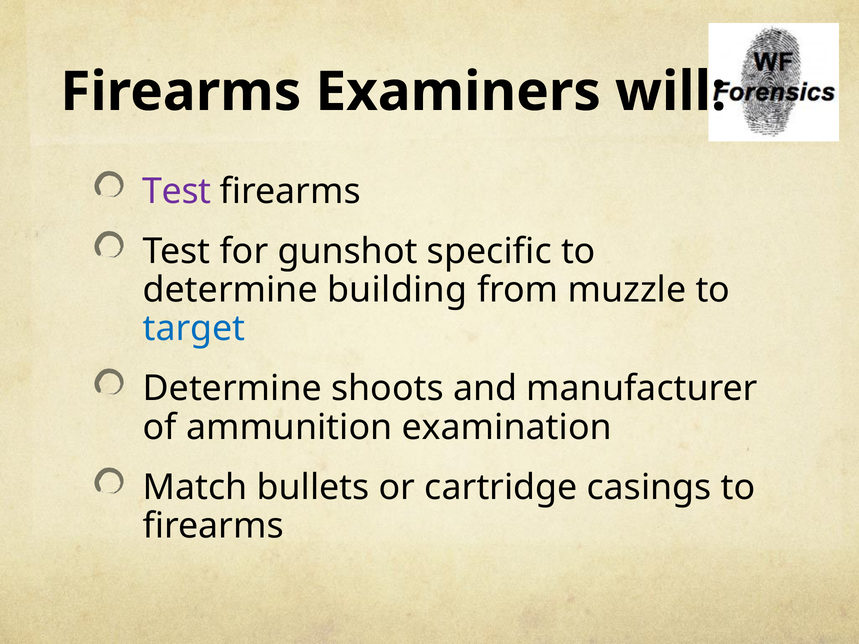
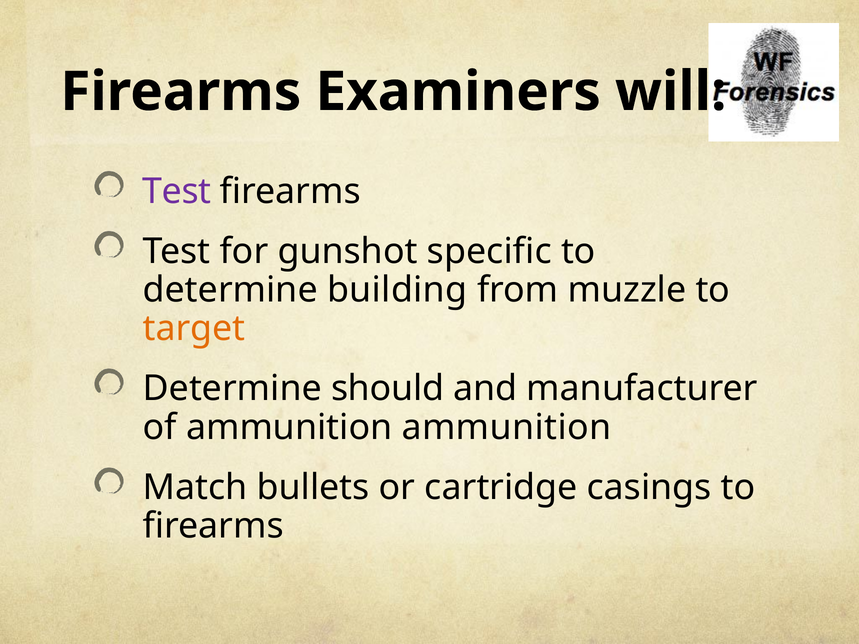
target colour: blue -> orange (194, 329)
shoots: shoots -> should (388, 389)
ammunition examination: examination -> ammunition (507, 427)
